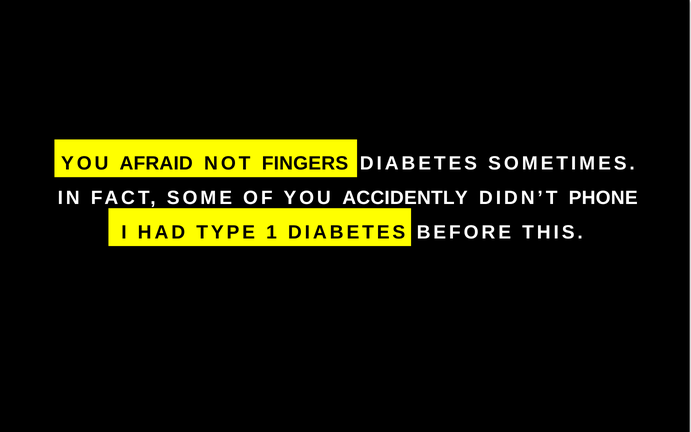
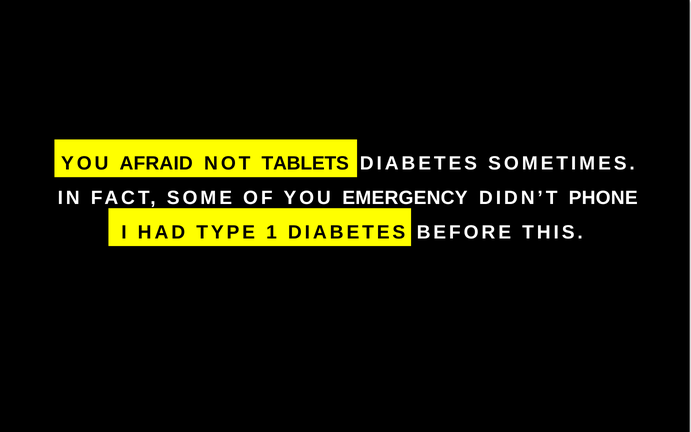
FINGERS: FINGERS -> TABLETS (305, 163)
ACCIDENTLY: ACCIDENTLY -> EMERGENCY (405, 198)
